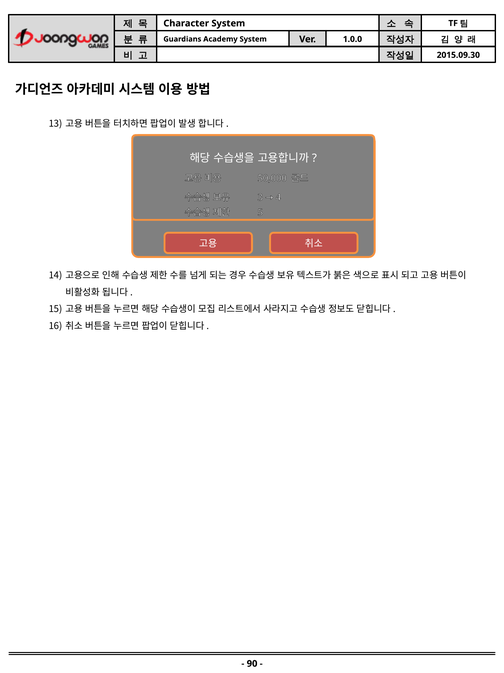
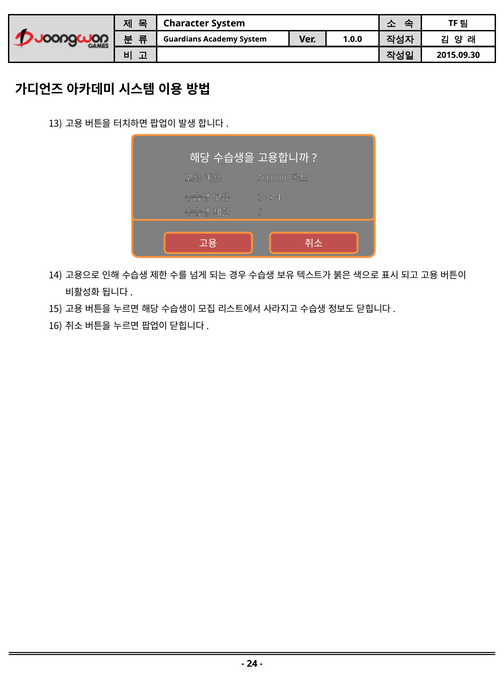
90: 90 -> 24 (252, 663)
